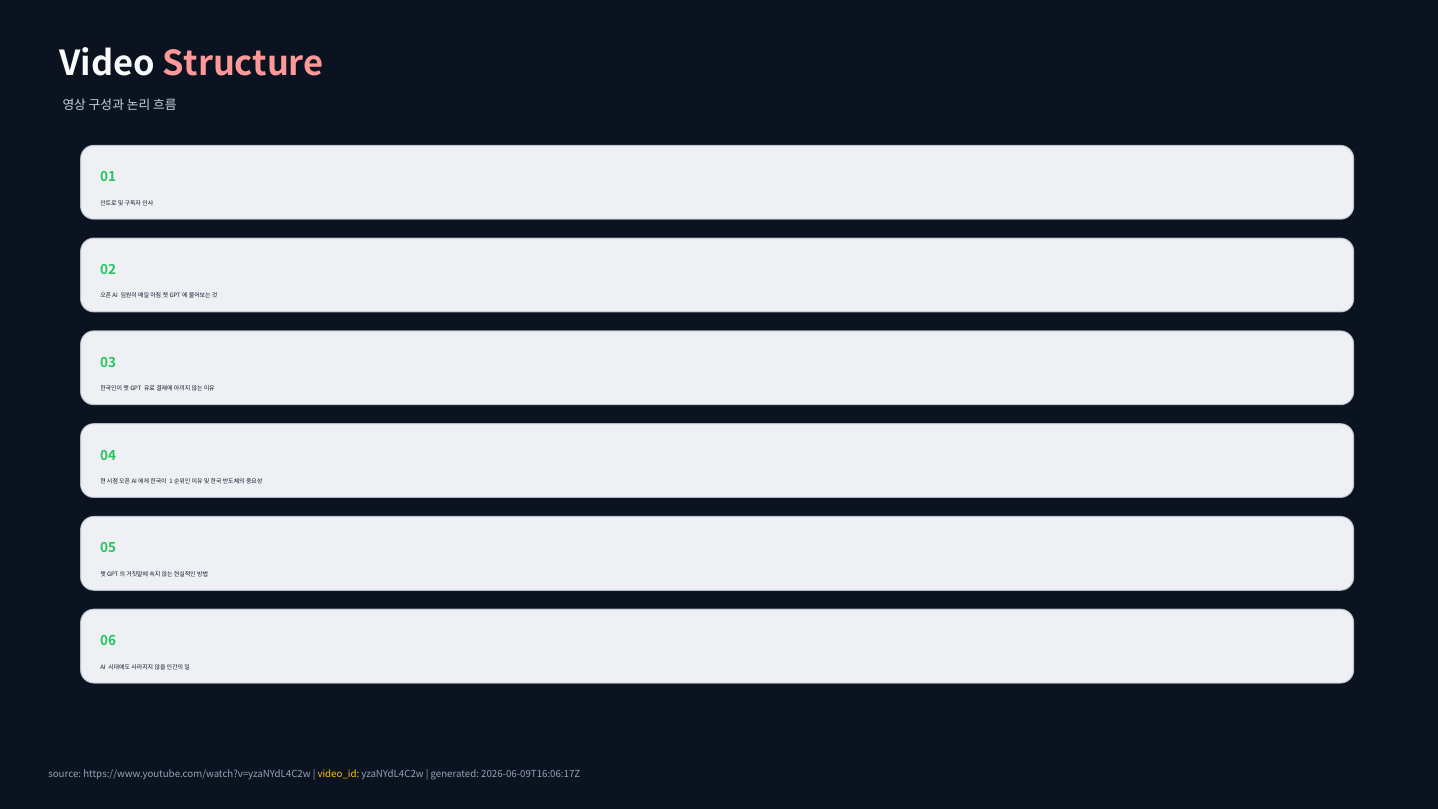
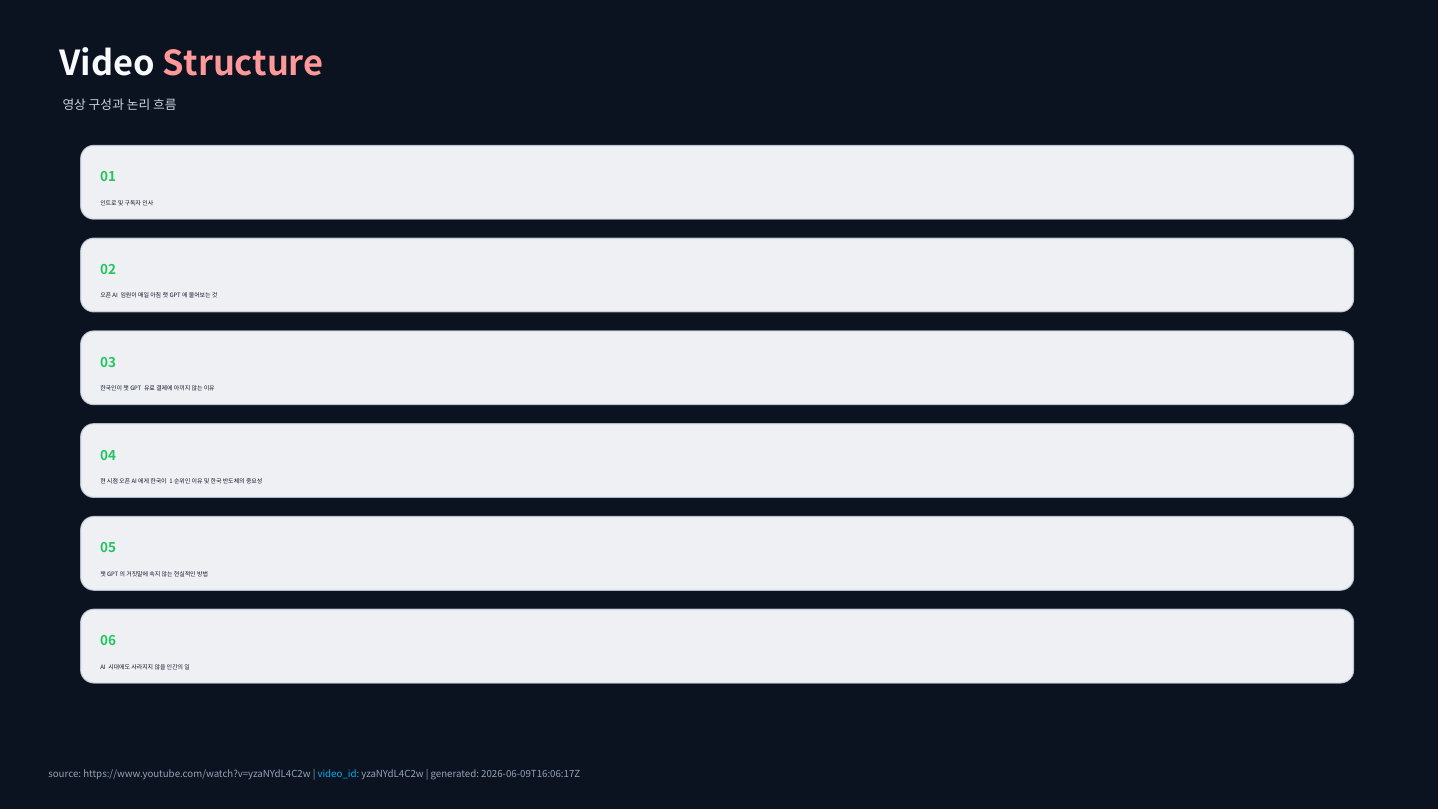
video_id colour: yellow -> light blue (338, 774)
